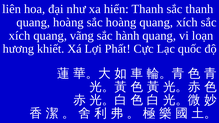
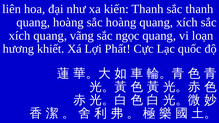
hiển: hiển -> kiến (116, 9)
hành: hành -> ngọc (128, 36)
